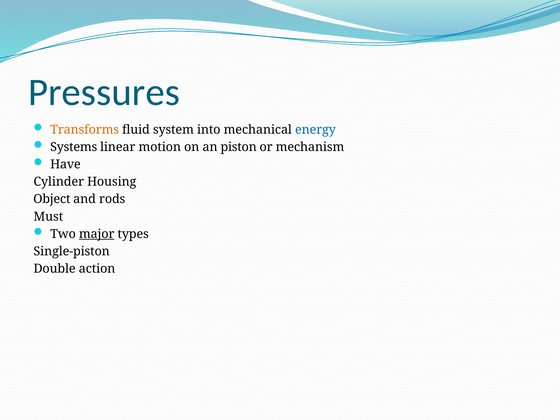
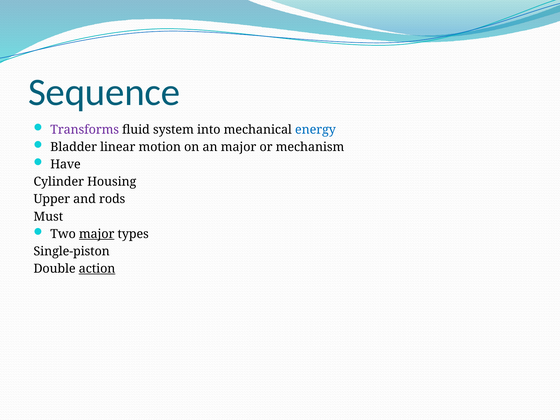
Pressures: Pressures -> Sequence (104, 92)
Transforms colour: orange -> purple (85, 130)
Systems: Systems -> Bladder (74, 147)
an piston: piston -> major (239, 147)
Object: Object -> Upper (52, 199)
action underline: none -> present (97, 269)
